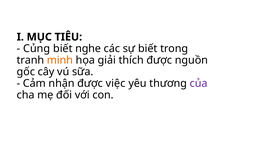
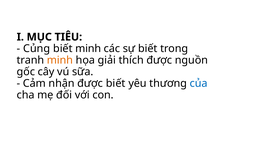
biết nghe: nghe -> minh (88, 49)
được việc: việc -> biết (116, 83)
của colour: purple -> blue (199, 83)
